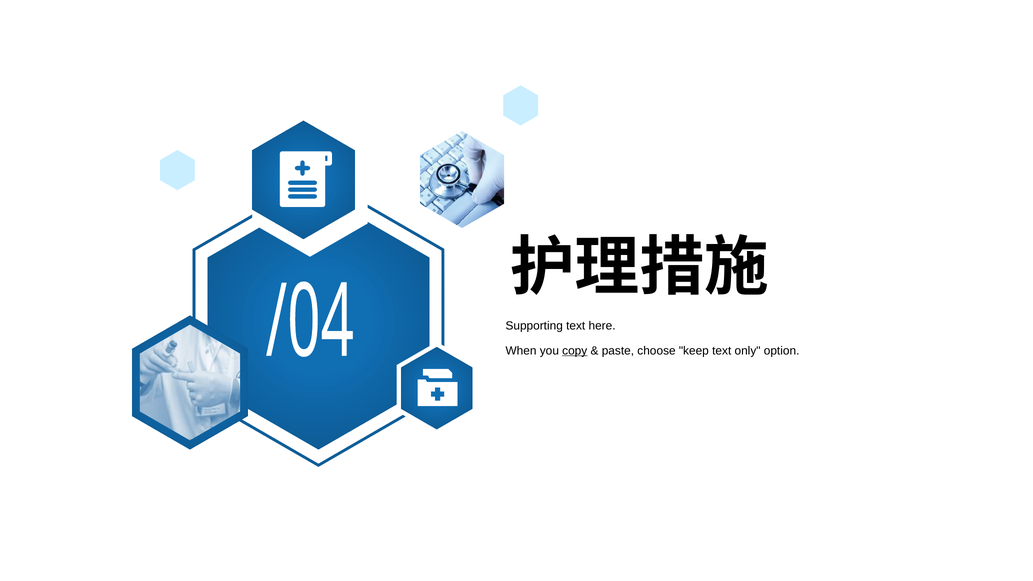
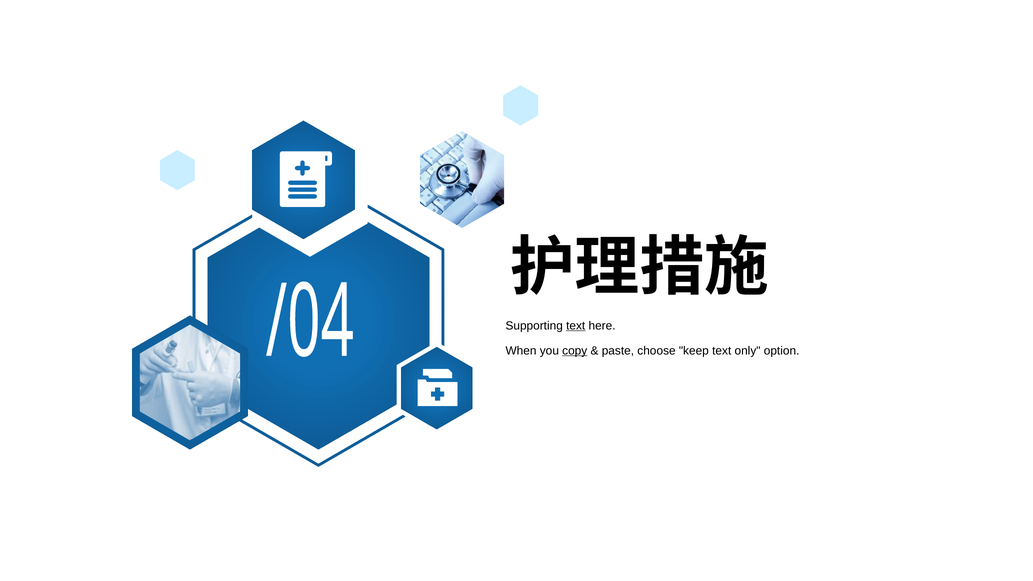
text underline: none -> present (576, 326)
